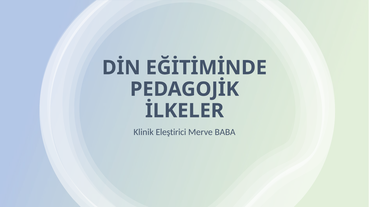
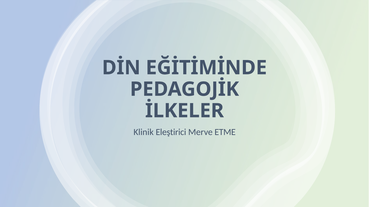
BABA: BABA -> ETME (225, 132)
